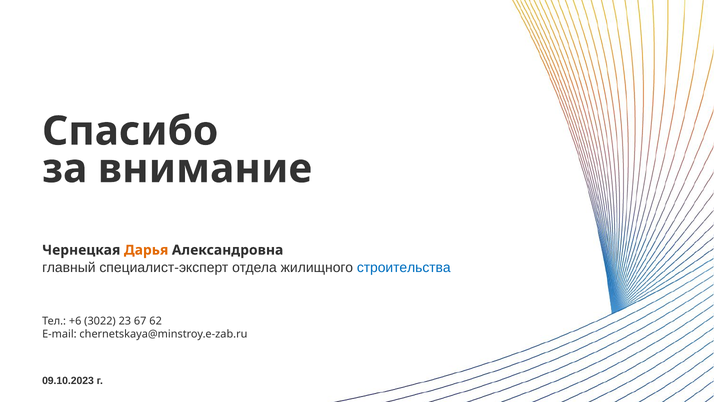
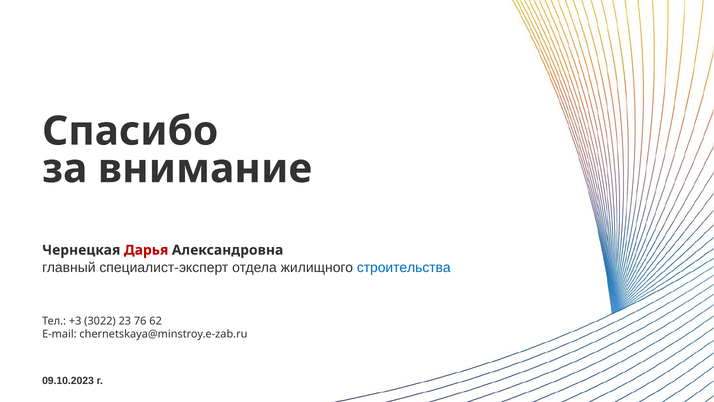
Дарья colour: orange -> red (146, 250)
+6: +6 -> +3 (75, 321)
67: 67 -> 76 (140, 321)
